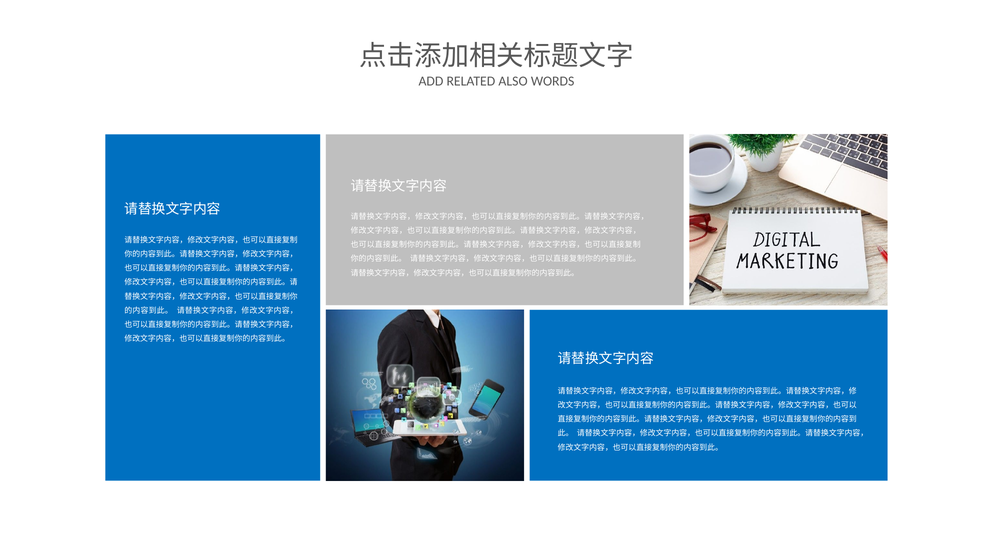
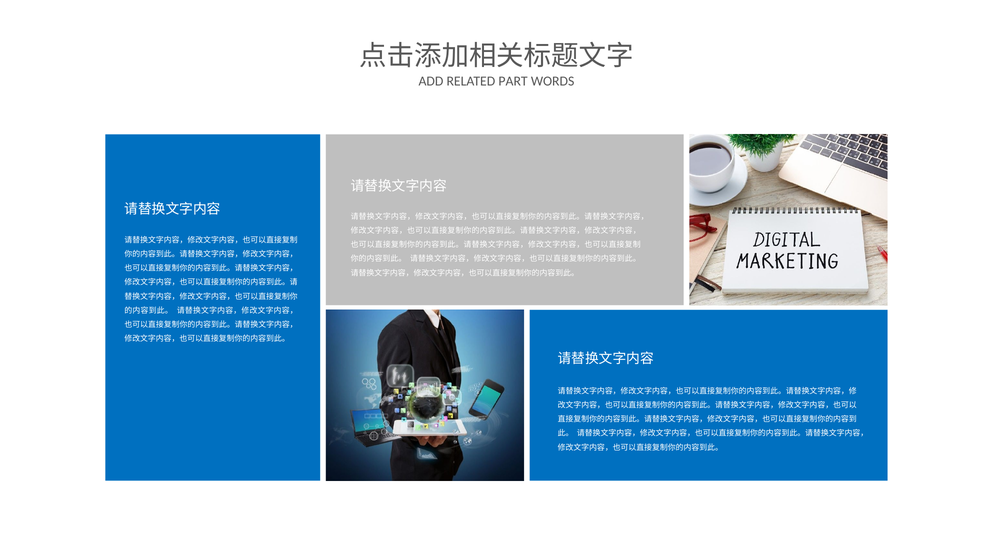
ALSO: ALSO -> PART (513, 81)
